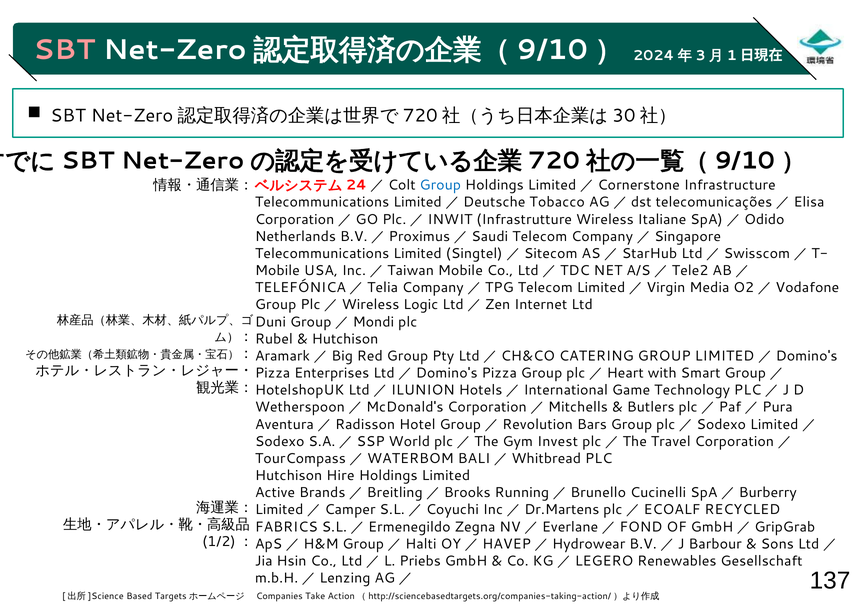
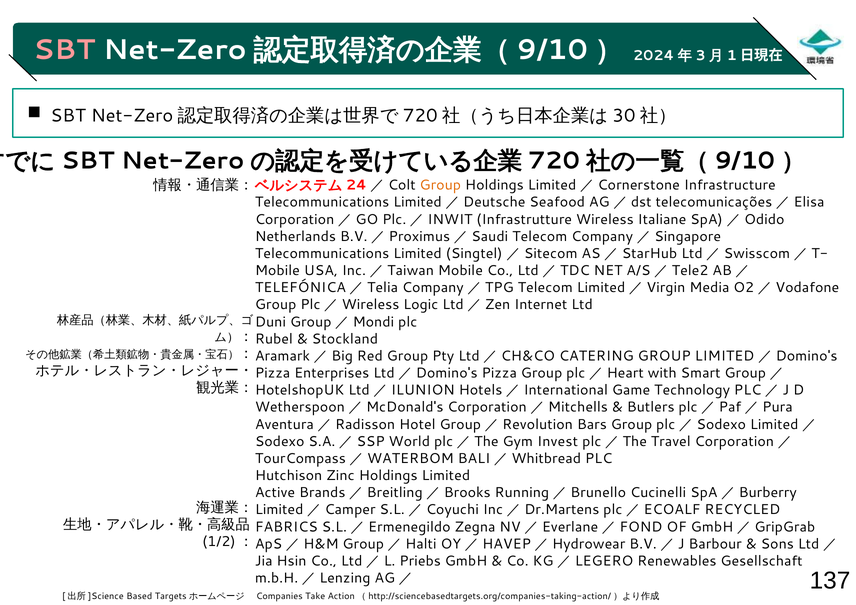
Group colour: blue -> orange (440, 185)
Tobacco: Tobacco -> Seafood (557, 202)
Hutchison: Hutchison -> Stockland (345, 339)
Hire: Hire -> Zinc (340, 476)
